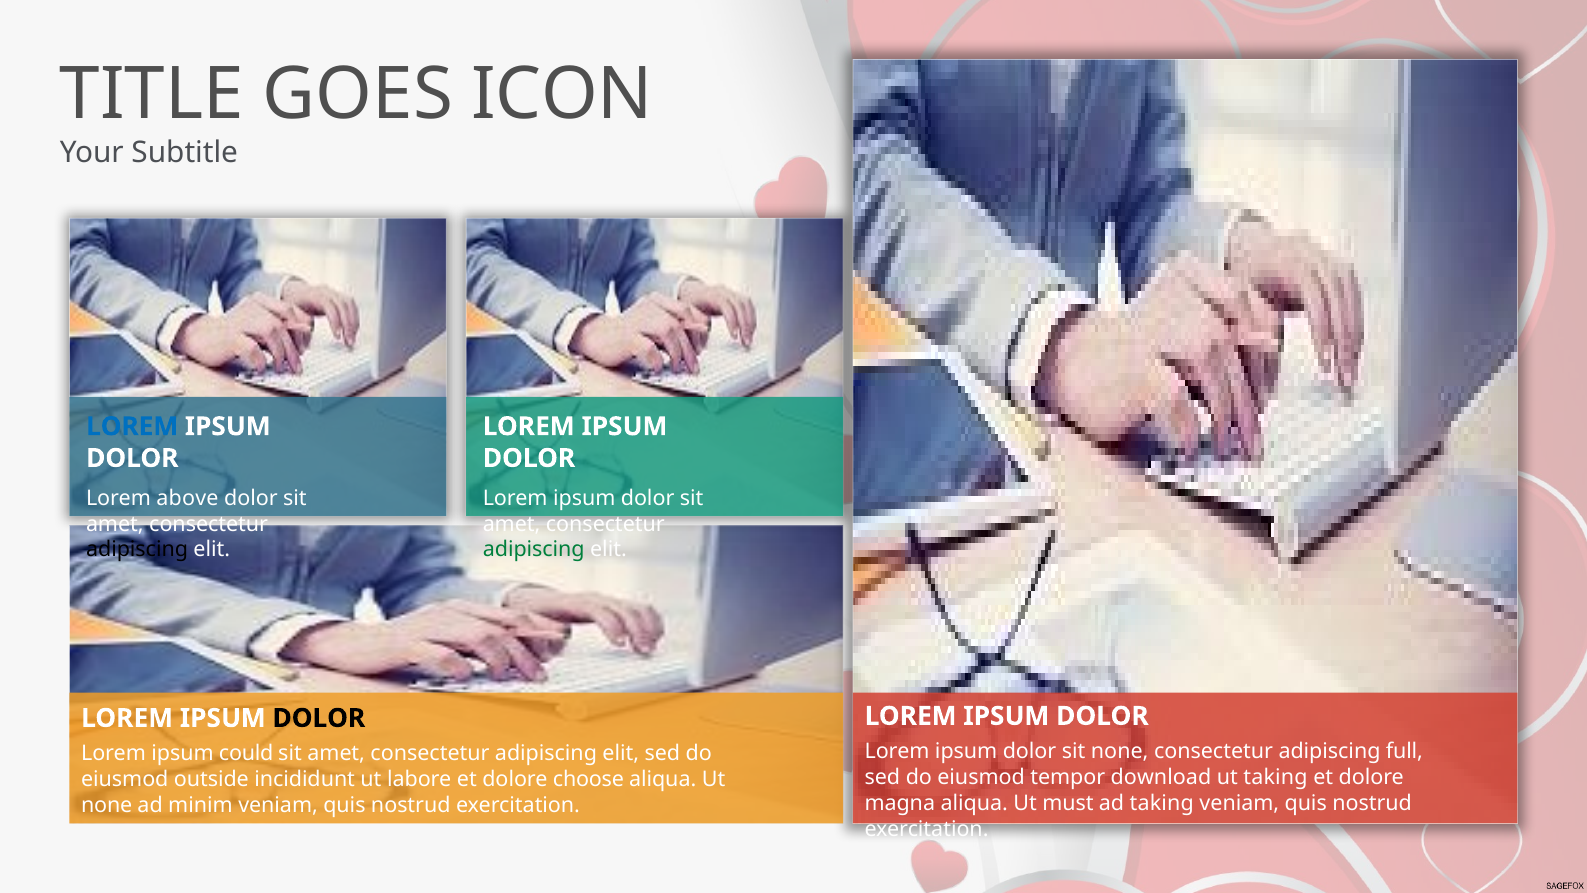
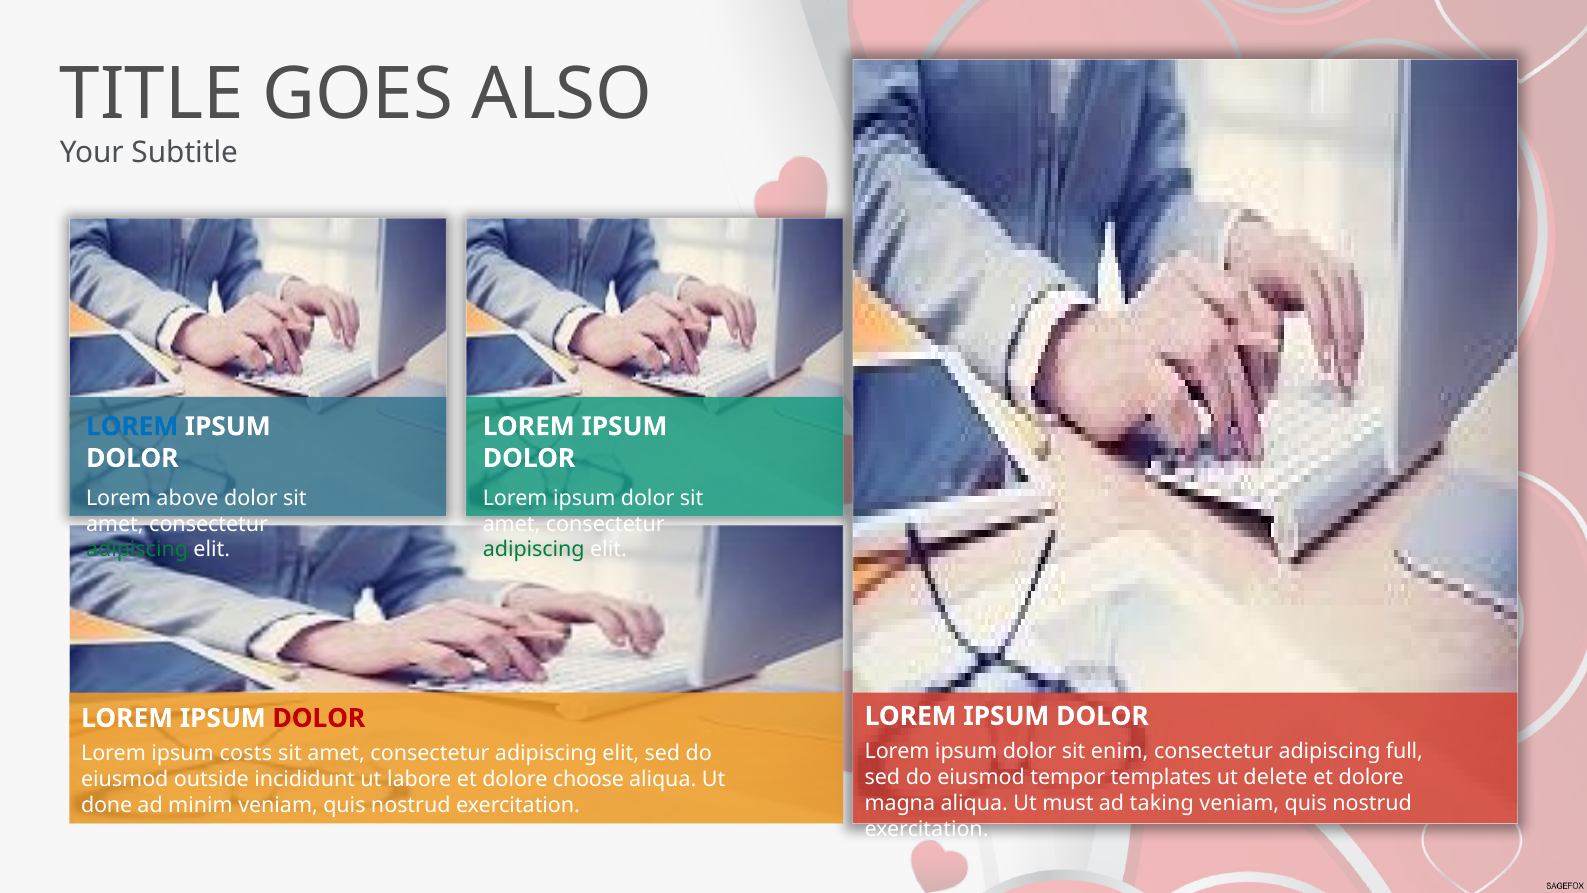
ICON: ICON -> ALSO (562, 94)
adipiscing colour: black -> green (137, 550)
DOLOR colour: black -> red (319, 718)
sit none: none -> enim (1120, 751)
could: could -> costs (246, 753)
download: download -> templates (1161, 777)
ut taking: taking -> delete (1275, 777)
none: none -> done (107, 805)
